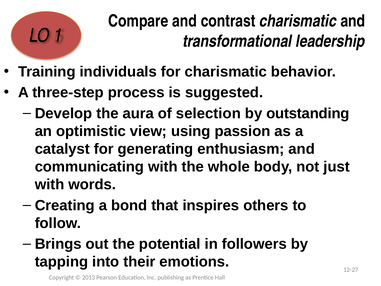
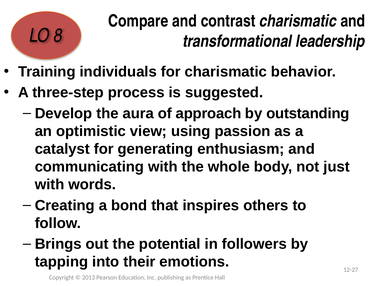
1: 1 -> 8 (58, 35)
selection: selection -> approach (209, 113)
